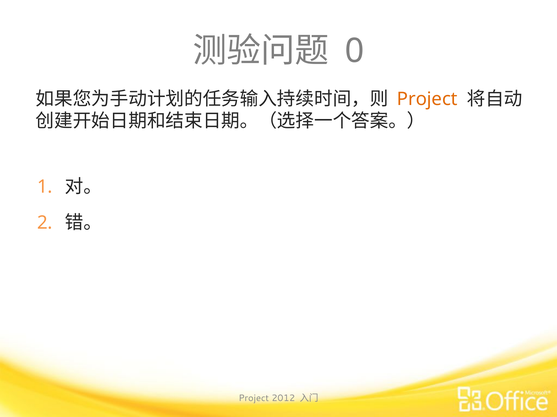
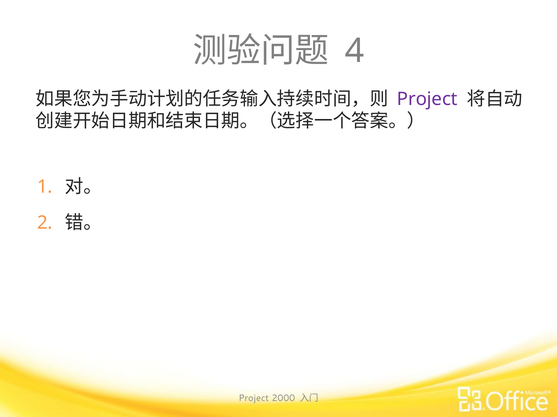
0: 0 -> 4 (355, 51)
Project colour: orange -> purple (427, 99)
2012: 2012 -> 2000 (283, 399)
